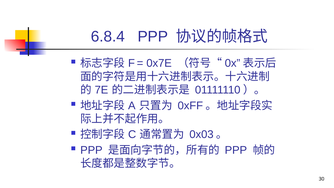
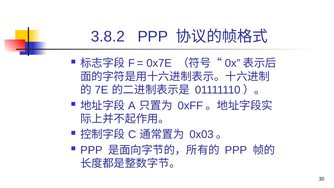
6.8.4: 6.8.4 -> 3.8.2 (108, 37)
